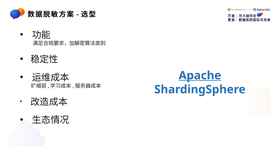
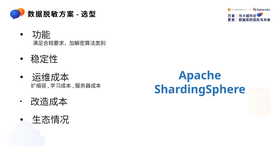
Apache underline: present -> none (200, 75)
